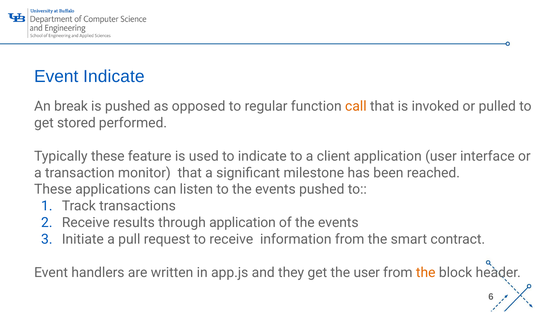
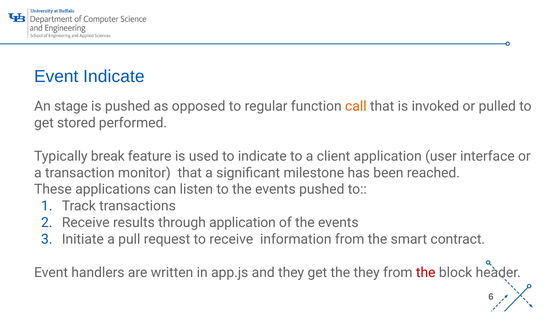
break: break -> stage (71, 106)
Typically these: these -> break (108, 156)
the user: user -> they (367, 272)
the colour: orange -> red (426, 272)
